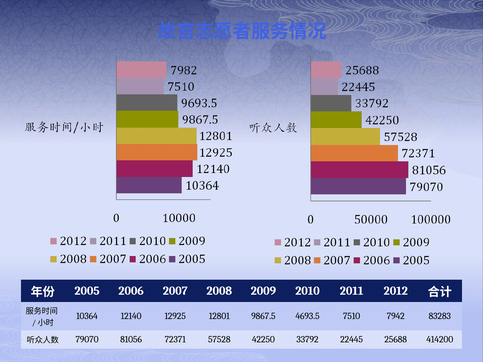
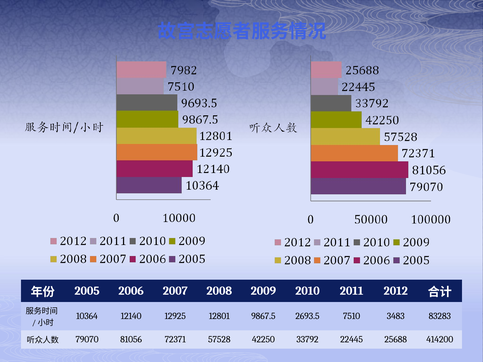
4693.5: 4693.5 -> 2693.5 (307, 316)
7942: 7942 -> 3483 (396, 316)
